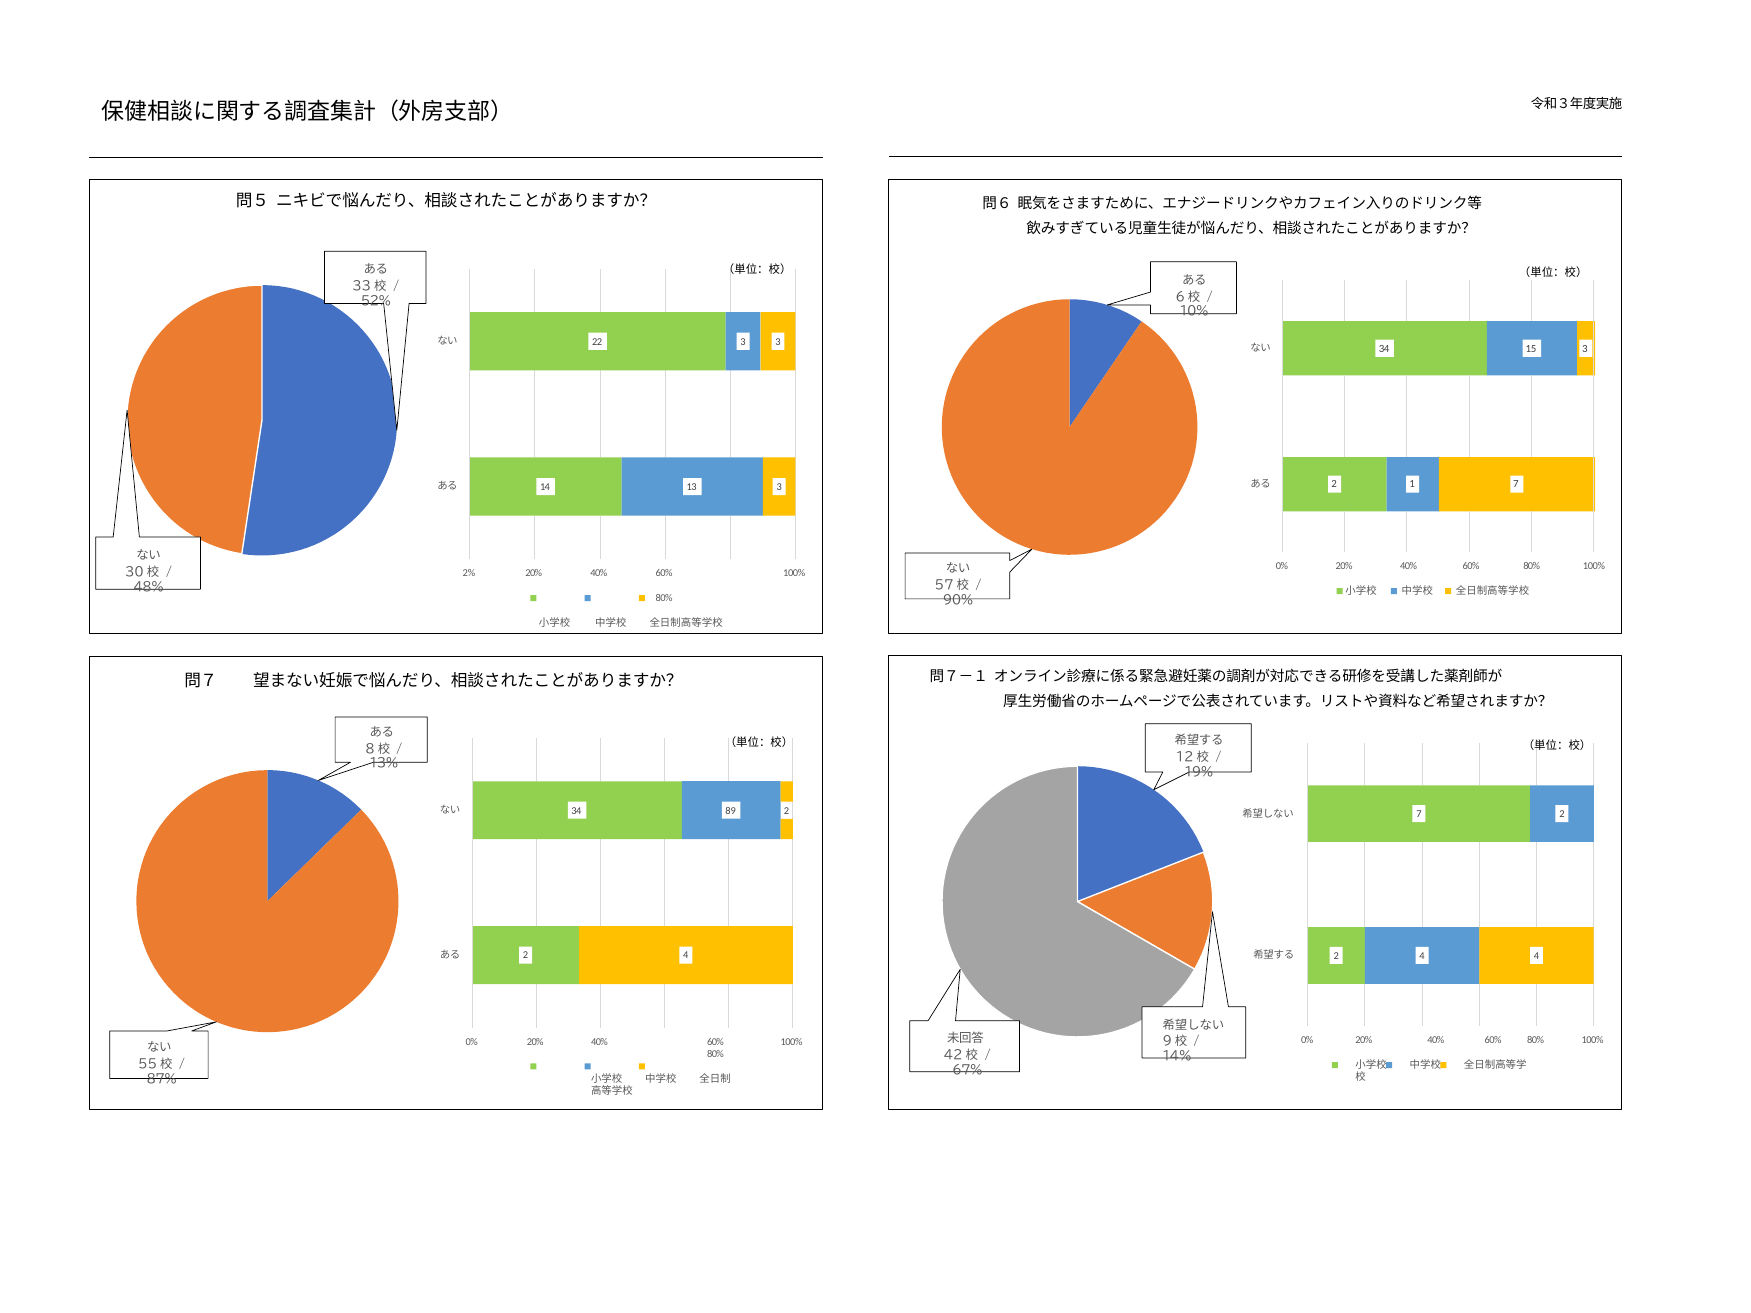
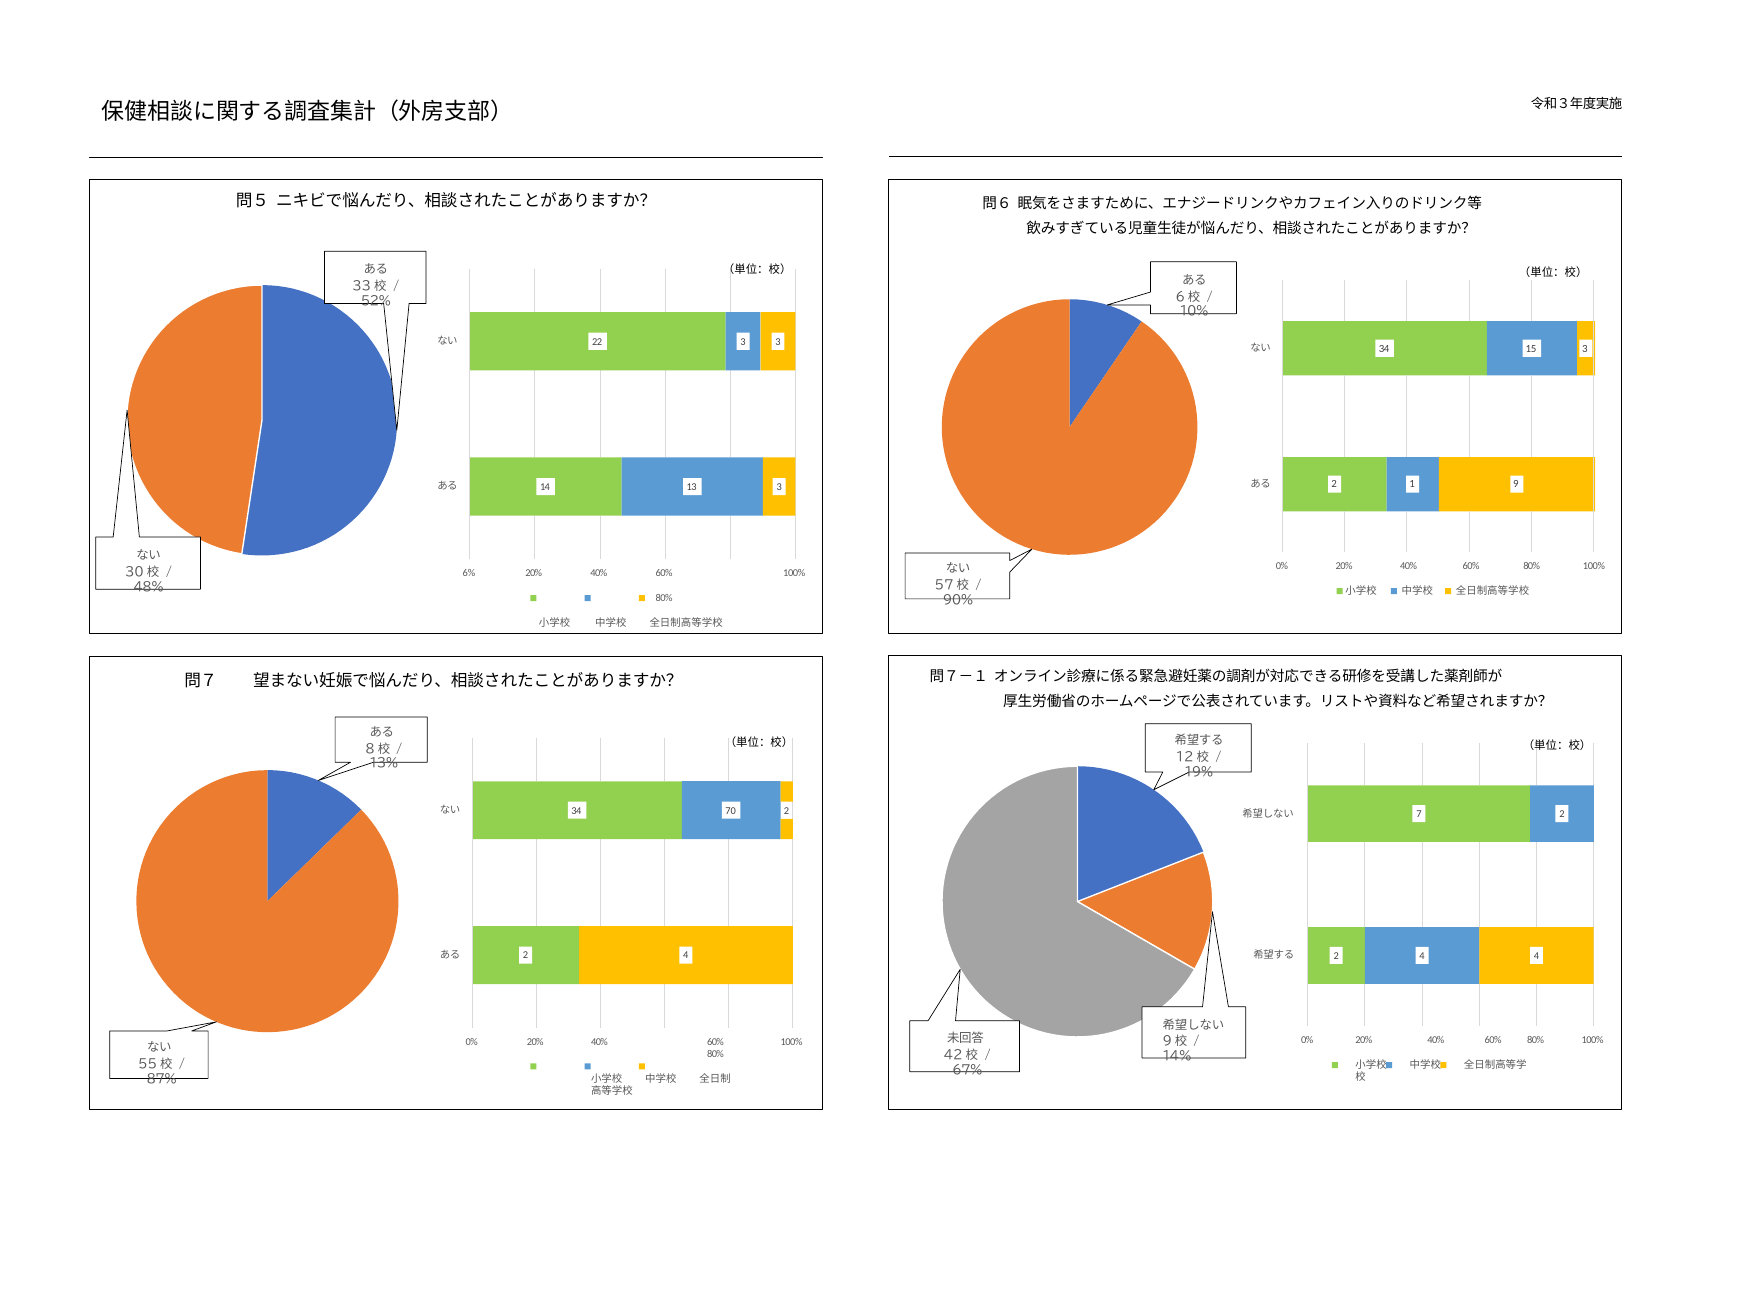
1 7: 7 -> 9 (1516, 484)
2%: 2% -> 6% (469, 574)
89: 89 -> 70 (731, 811)
